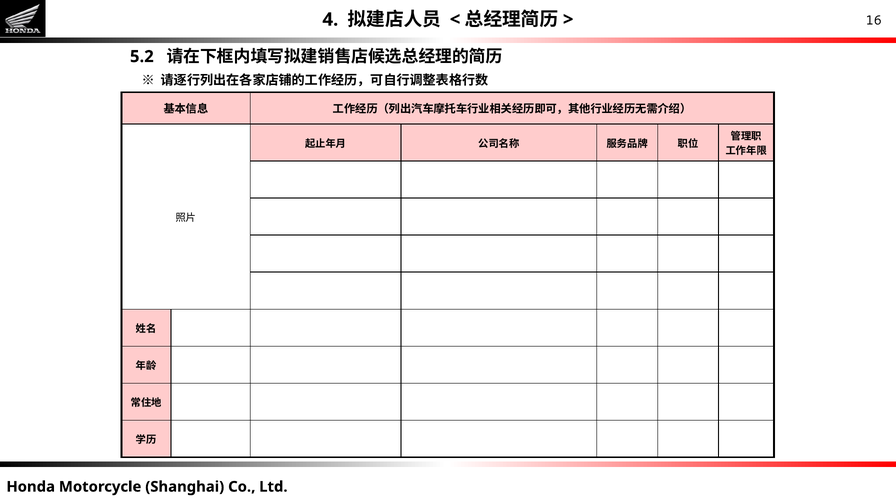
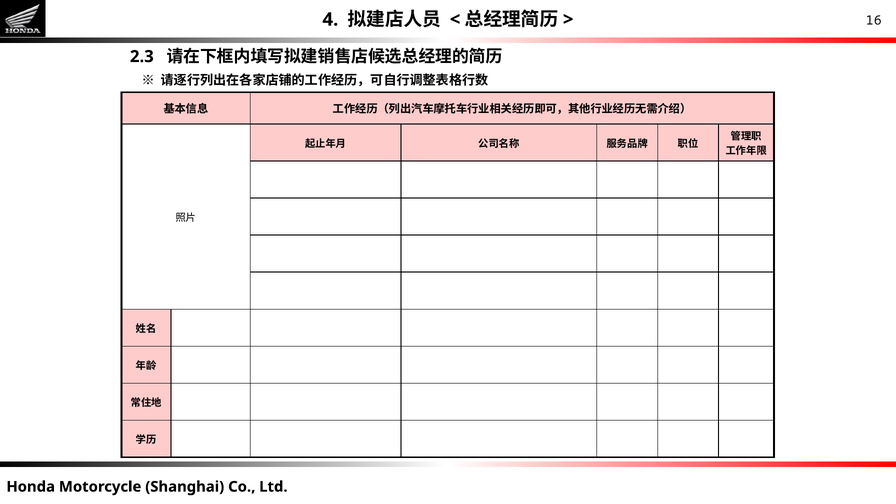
5.2: 5.2 -> 2.3 (142, 57)
